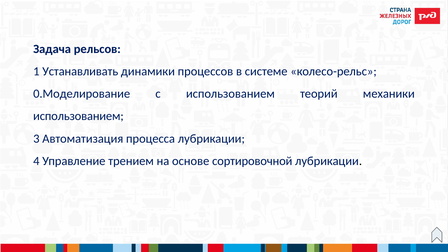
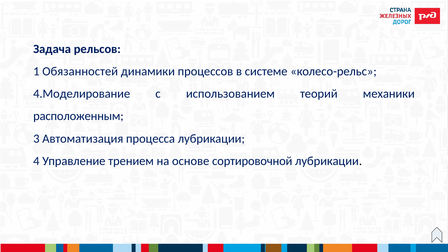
Устанавливать: Устанавливать -> Обязанностей (80, 71)
0.Моделирование: 0.Моделирование -> 4.Моделирование (82, 94)
использованием: использованием -> расположенным (78, 116)
